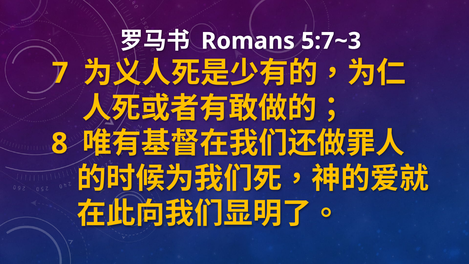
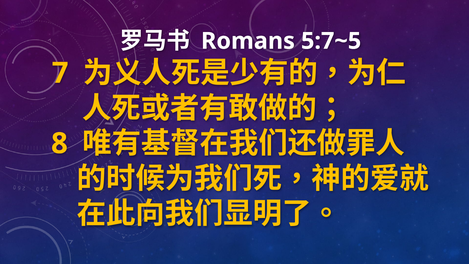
5:7~3: 5:7~3 -> 5:7~5 (331, 41)
